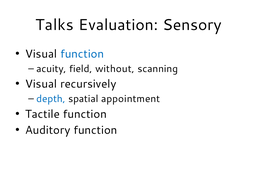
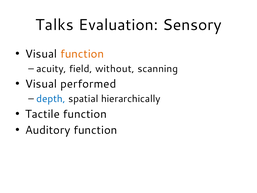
function colour: blue -> orange (82, 54)
recursively: recursively -> performed (88, 84)
appointment: appointment -> hierarchically (131, 99)
